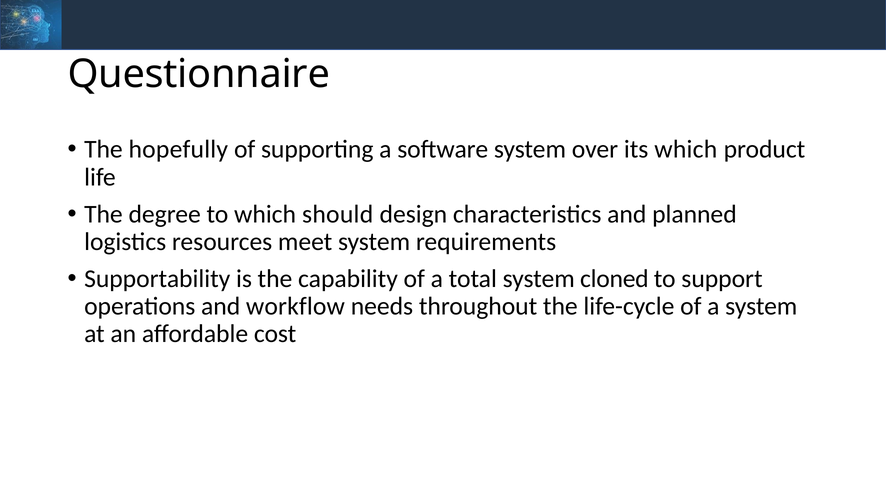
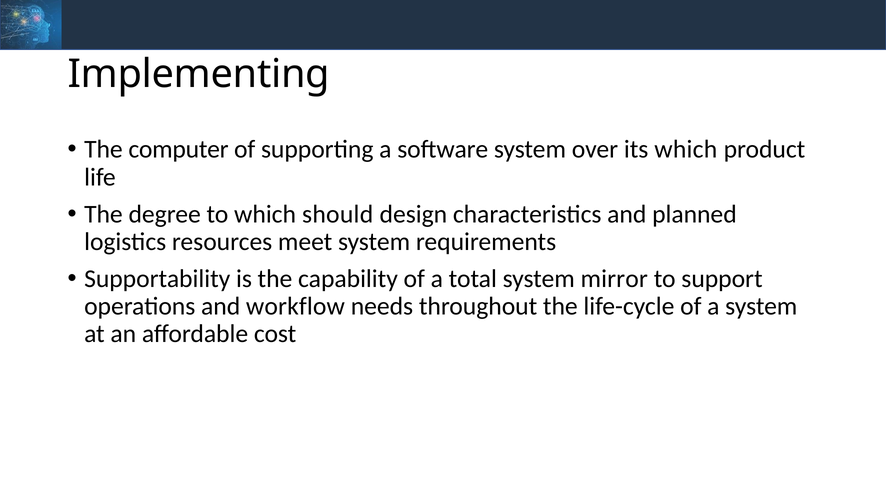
Questionnaire: Questionnaire -> Implementing (199, 74)
hopefully: hopefully -> computer (179, 150)
cloned: cloned -> mirror (614, 279)
